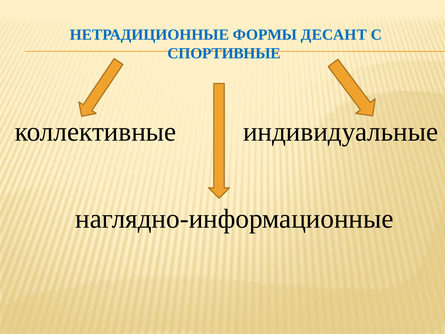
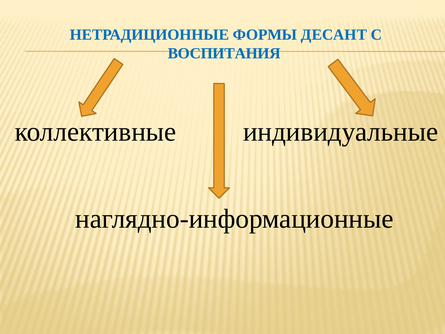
СПОРТИВНЫЕ: СПОРТИВНЫЕ -> ВОСПИТАНИЯ (224, 53)
